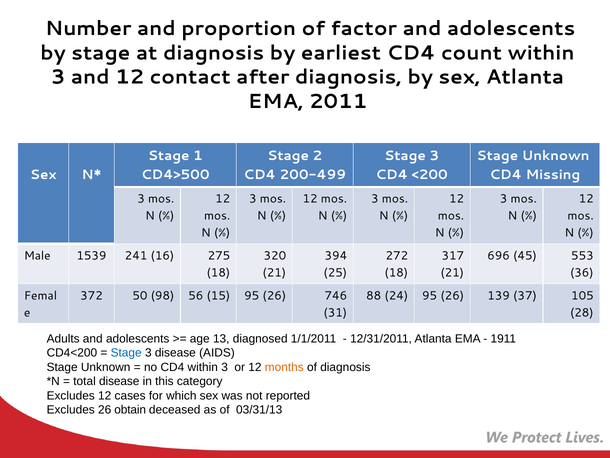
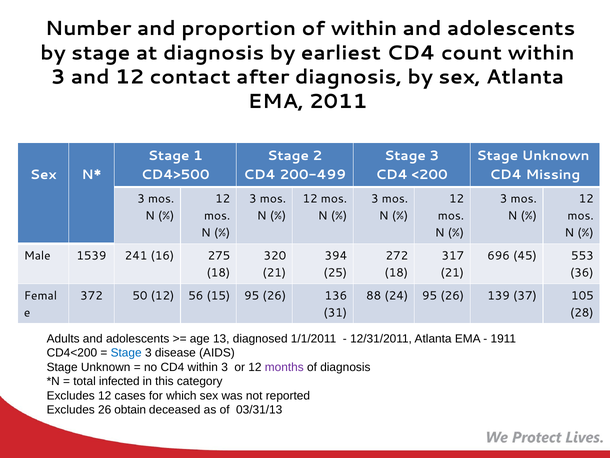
of factor: factor -> within (364, 28)
50 98: 98 -> 12 (163, 296)
746: 746 -> 136 (336, 296)
months colour: orange -> purple (284, 367)
total disease: disease -> infected (119, 381)
